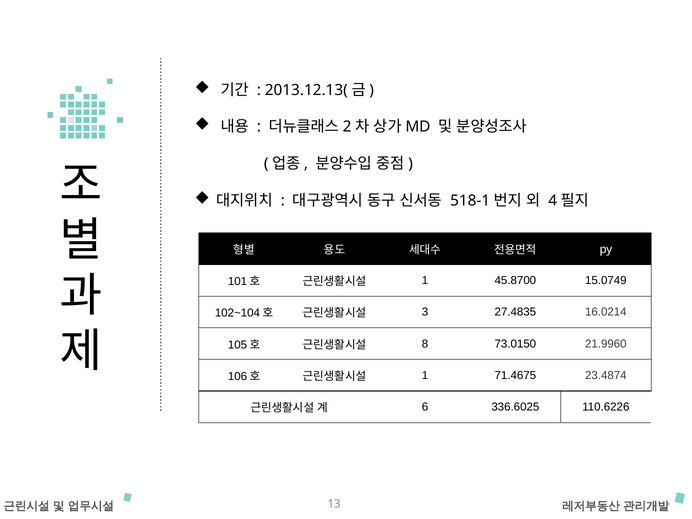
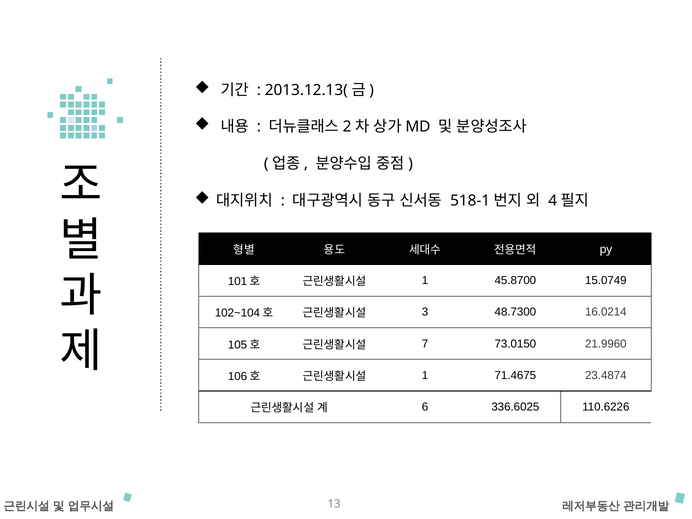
27.4835: 27.4835 -> 48.7300 (515, 312)
8: 8 -> 7 (425, 344)
